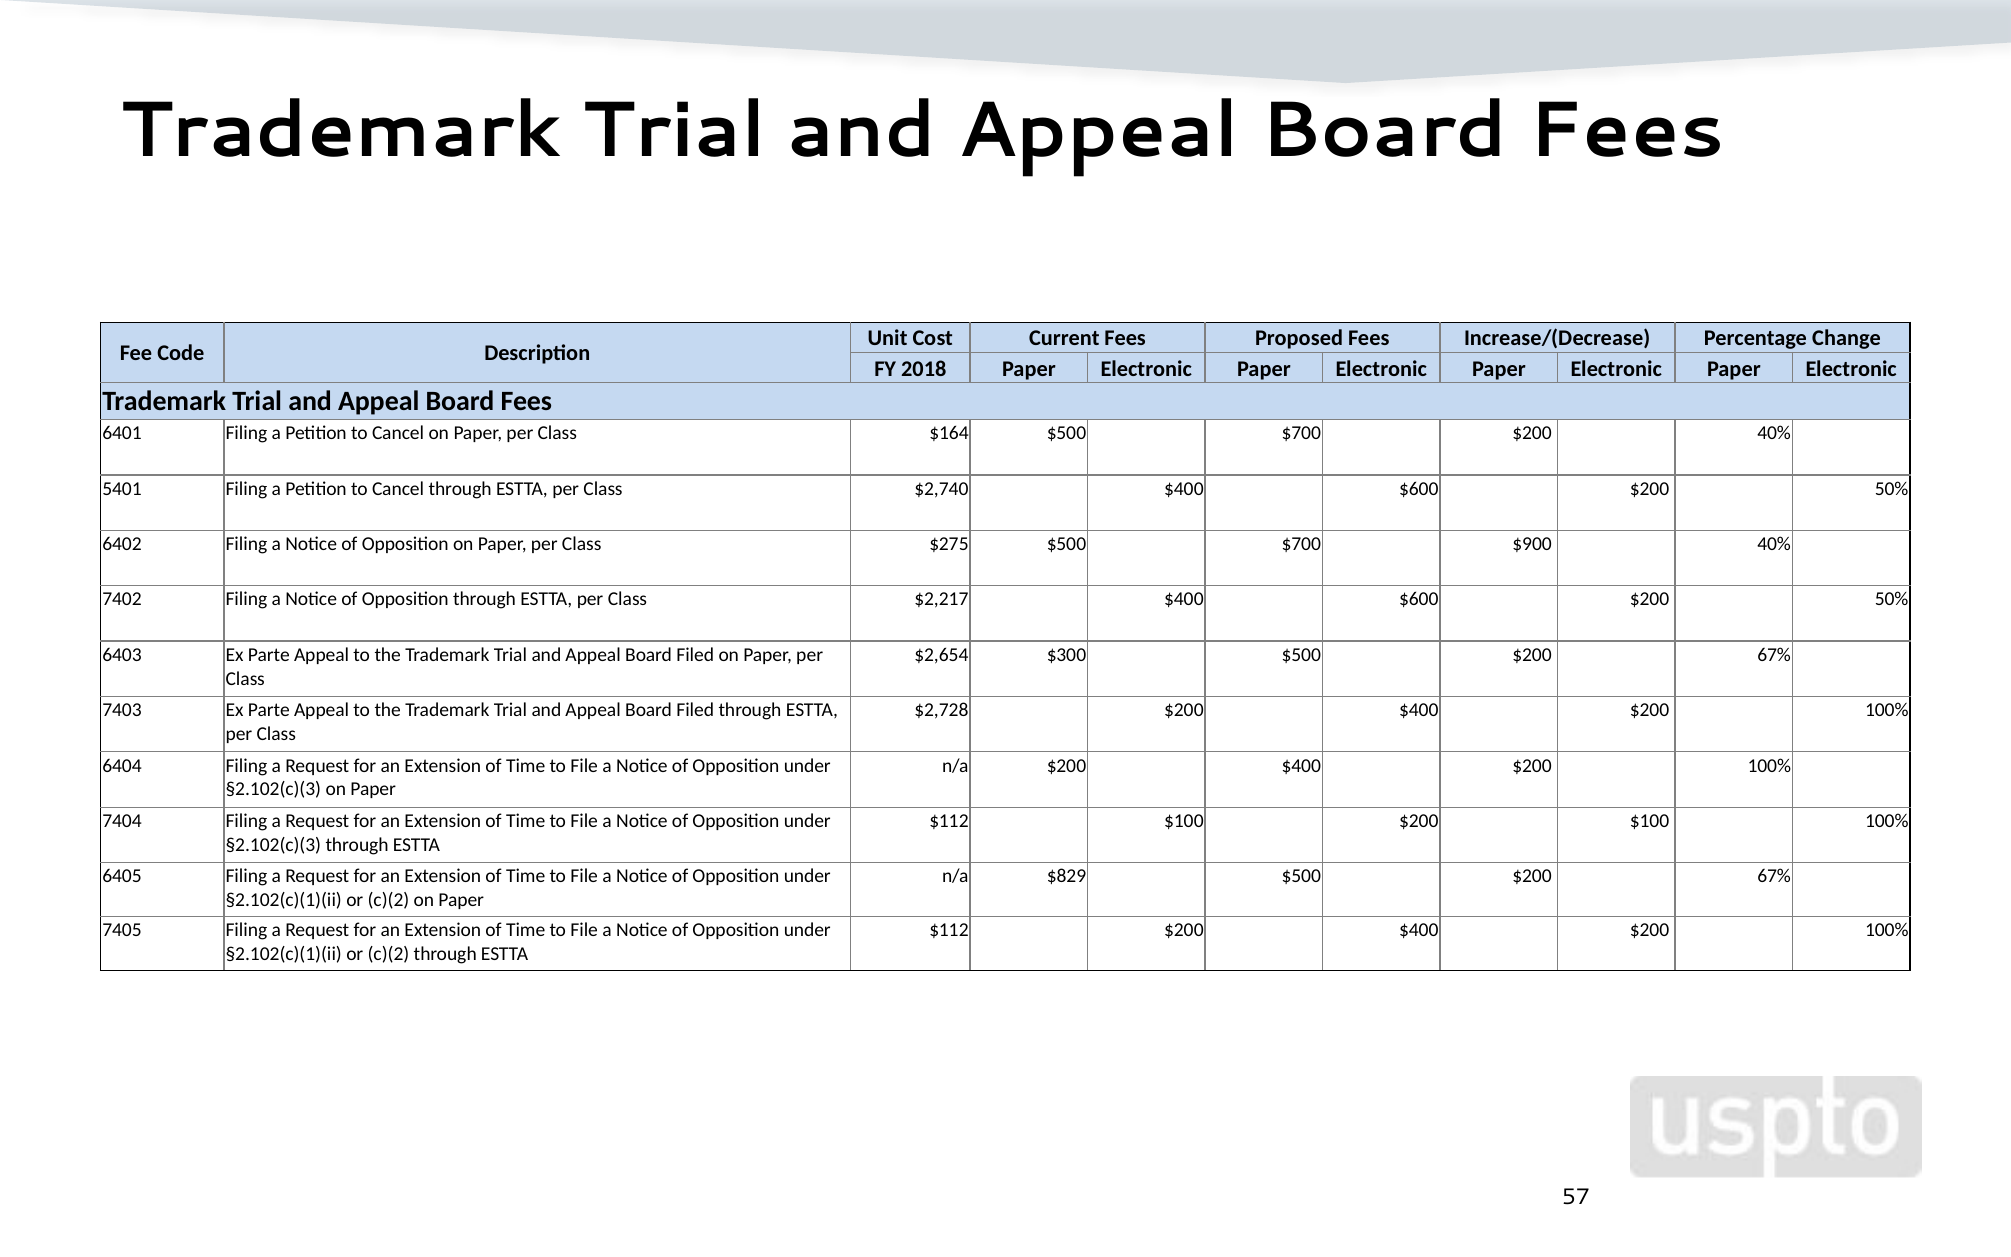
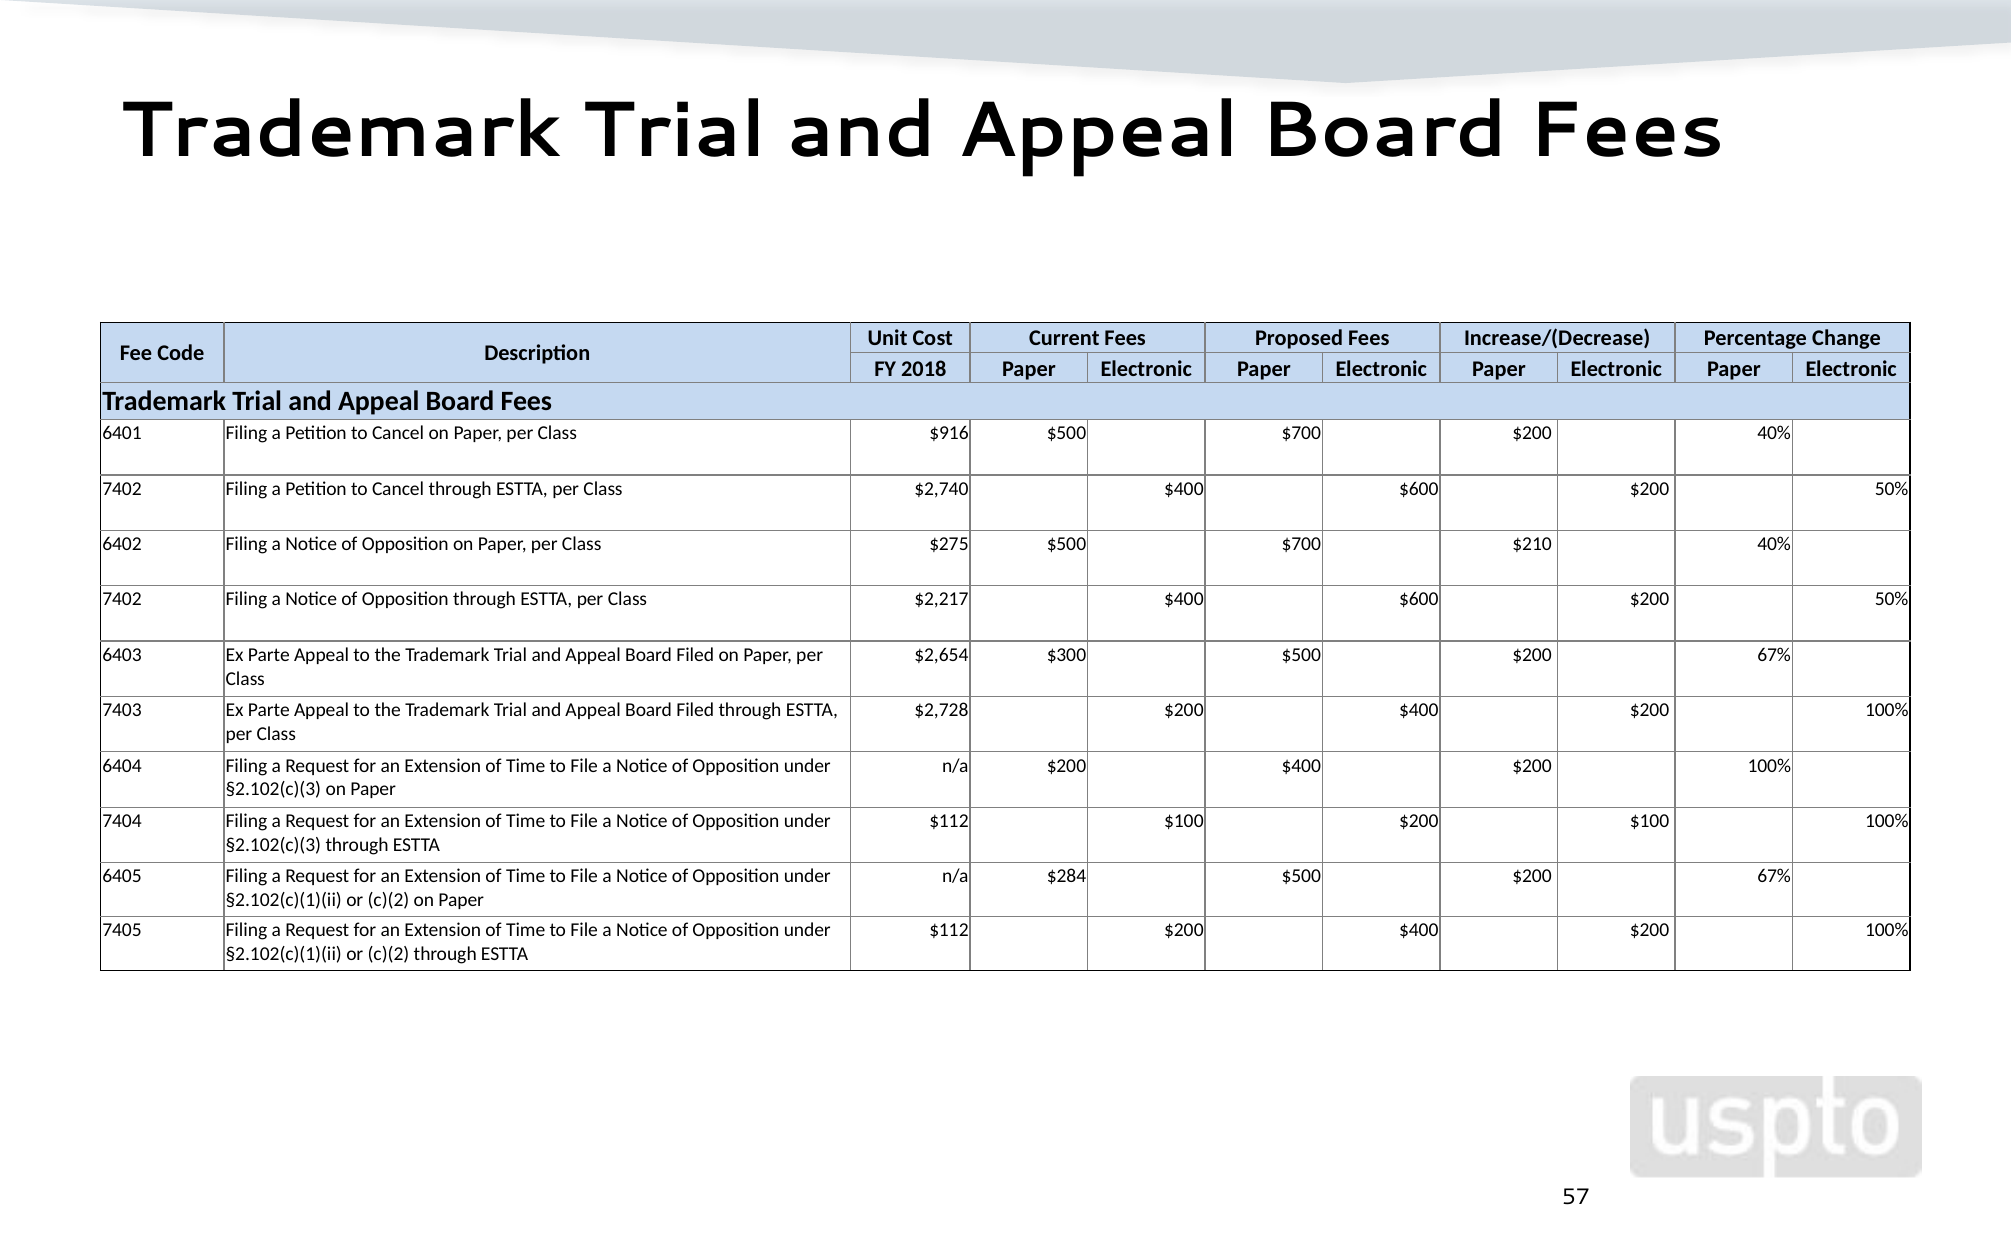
$164: $164 -> $916 (949, 433)
5401: 5401 -> 7402 (122, 489)
$900: $900 -> $210 (1532, 544)
$829: $829 -> $284 (1066, 876)
